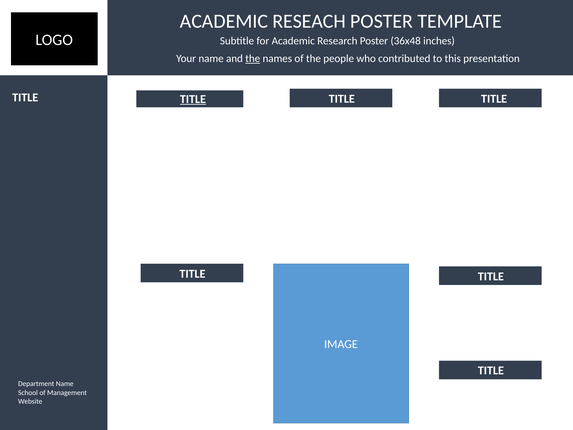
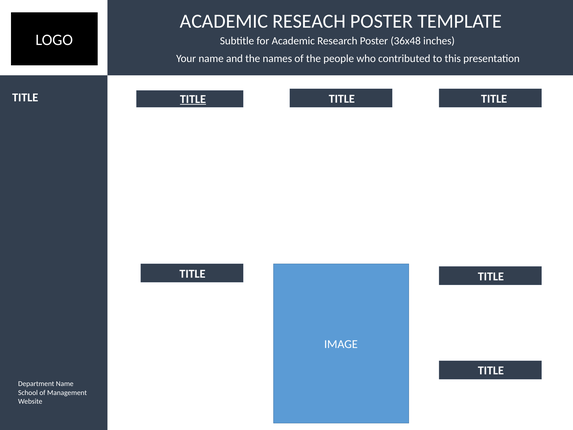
the underline: present -> none (253, 59)
